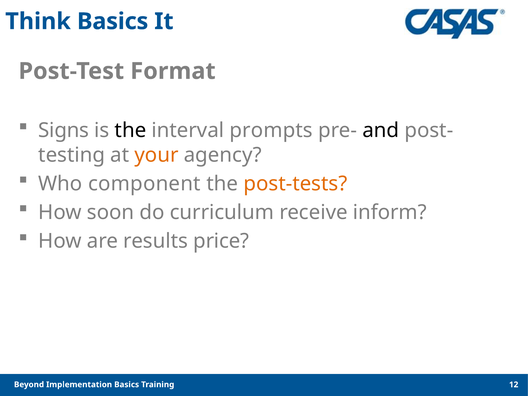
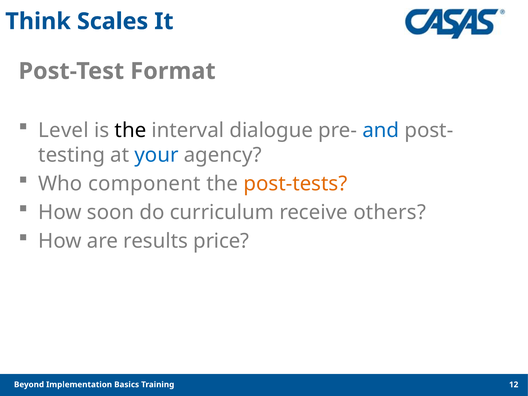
Think Basics: Basics -> Scales (113, 21)
Signs: Signs -> Level (64, 130)
prompts: prompts -> dialogue (271, 130)
and colour: black -> blue (381, 130)
your colour: orange -> blue (157, 155)
inform: inform -> others (390, 212)
